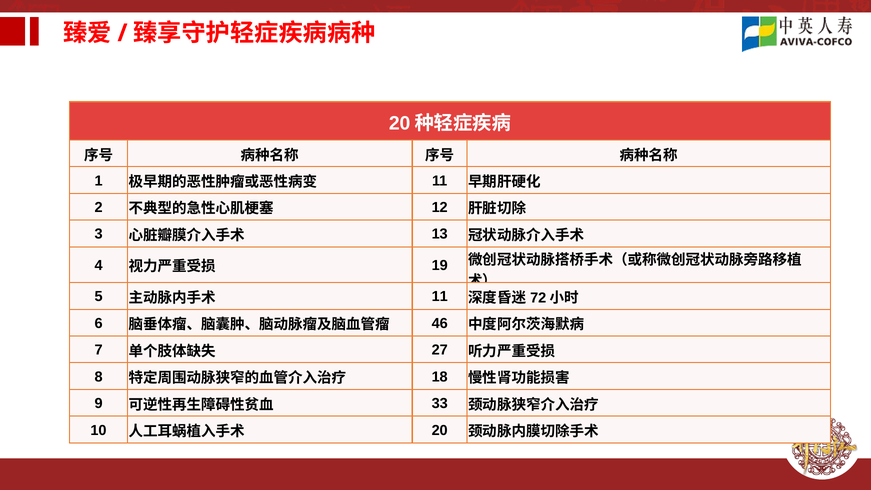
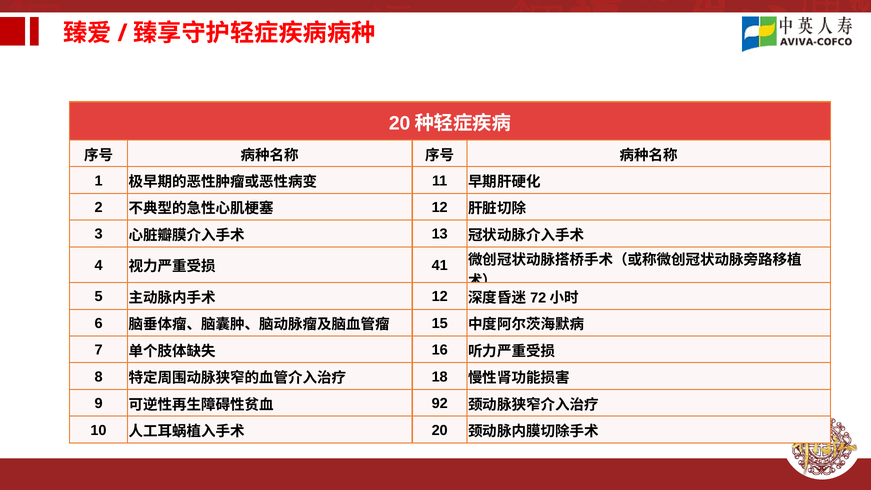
19: 19 -> 41 (440, 265)
11: 11 -> 12 (440, 297)
46: 46 -> 15 (440, 323)
27: 27 -> 16 (440, 350)
33: 33 -> 92 (440, 403)
